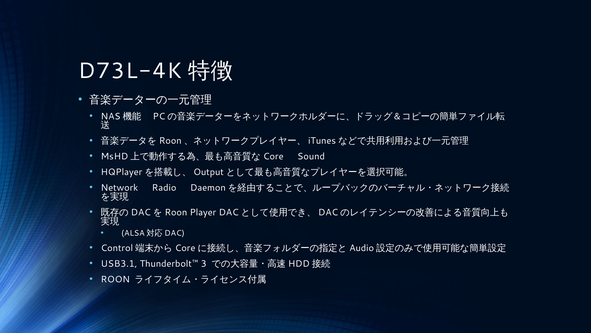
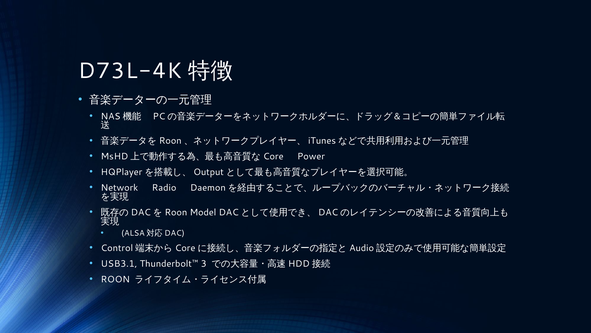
Sound: Sound -> Power (311, 156)
Player: Player -> Model (203, 212)
